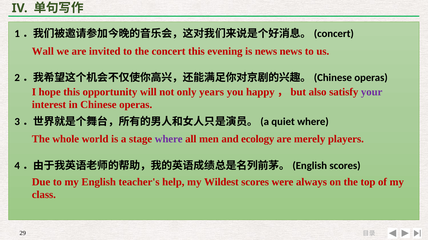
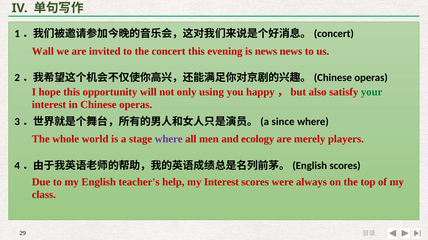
years: years -> using (212, 92)
your colour: purple -> green (372, 92)
quiet: quiet -> since (283, 122)
my Wildest: Wildest -> Interest (221, 182)
